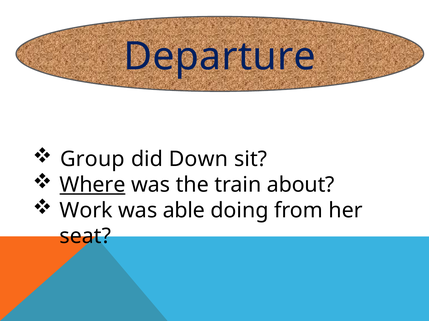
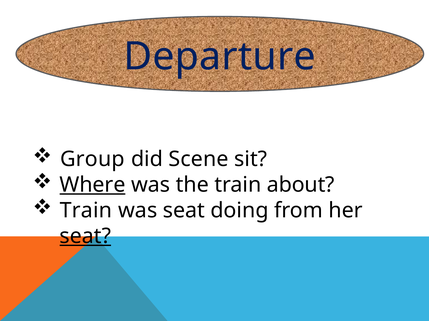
Down: Down -> Scene (199, 159)
Work: Work -> Train (86, 211)
was able: able -> seat (184, 211)
seat underline: none -> present (85, 237)
